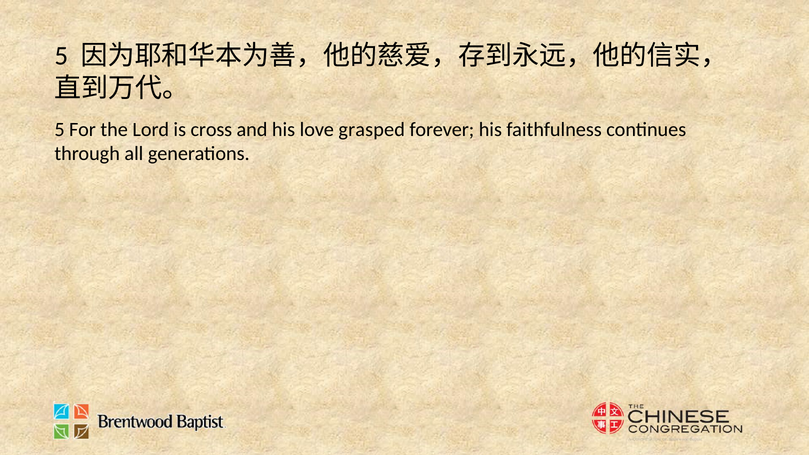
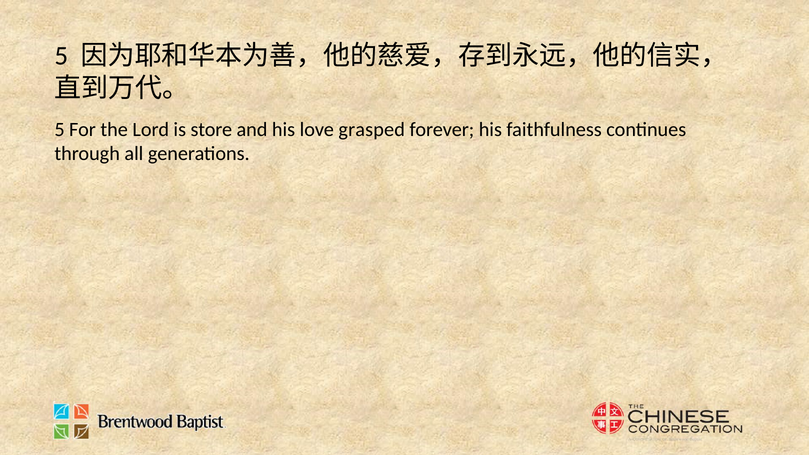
cross: cross -> store (211, 129)
